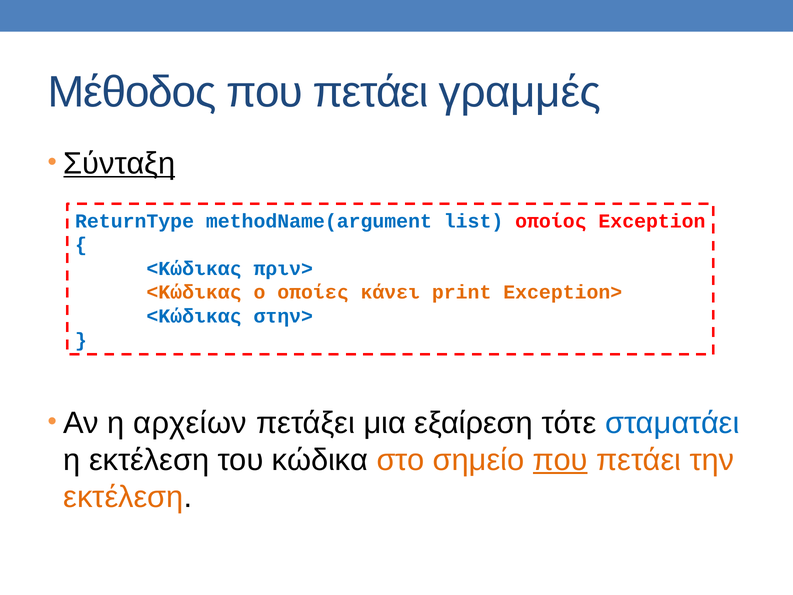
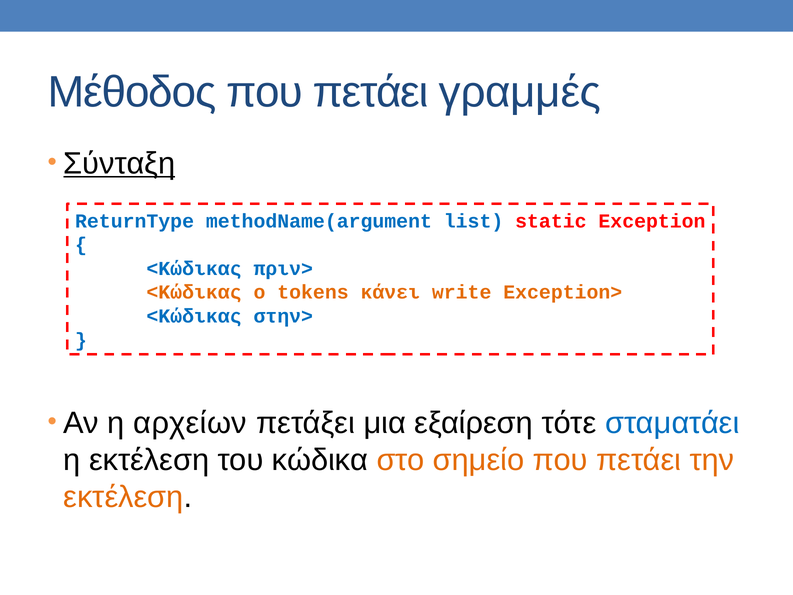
οποίος: οποίος -> static (551, 221)
οποίες: οποίες -> tokens (313, 292)
print: print -> write (462, 292)
που underline: present -> none (560, 460)
